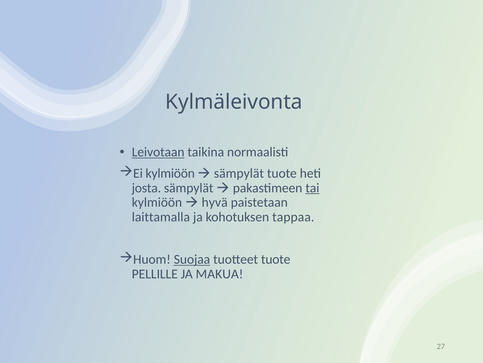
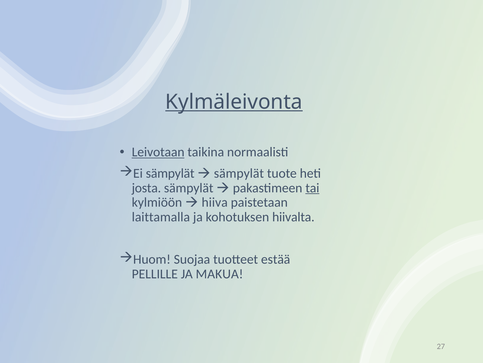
Kylmäleivonta underline: none -> present (234, 102)
Ei kylmiöön: kylmiöön -> sämpylät (170, 173)
hyvä: hyvä -> hiiva (215, 202)
tappaa: tappaa -> hiivalta (293, 217)
Suojaa underline: present -> none (192, 259)
tuotteet tuote: tuote -> estää (276, 259)
